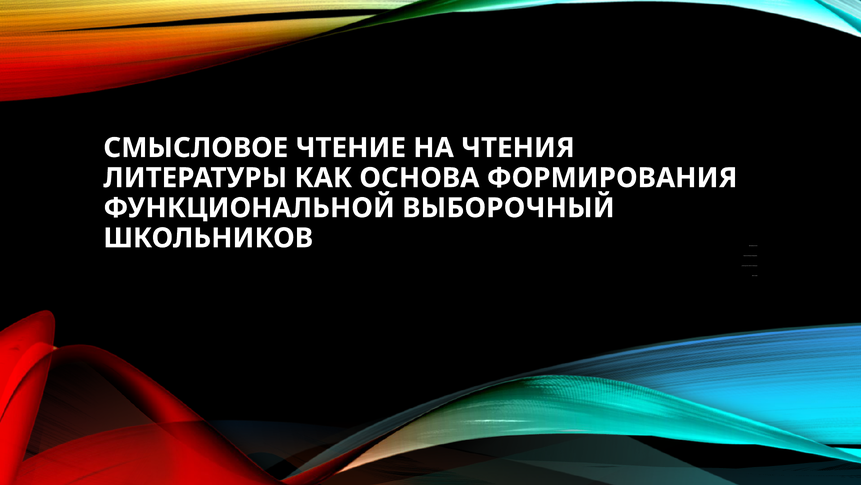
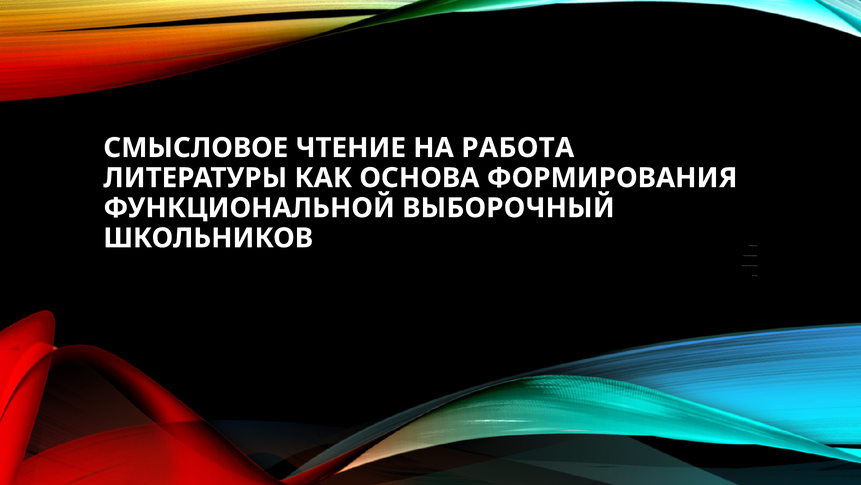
ЧТЕНИЯ: ЧТЕНИЯ -> РАБОТА (518, 148)
